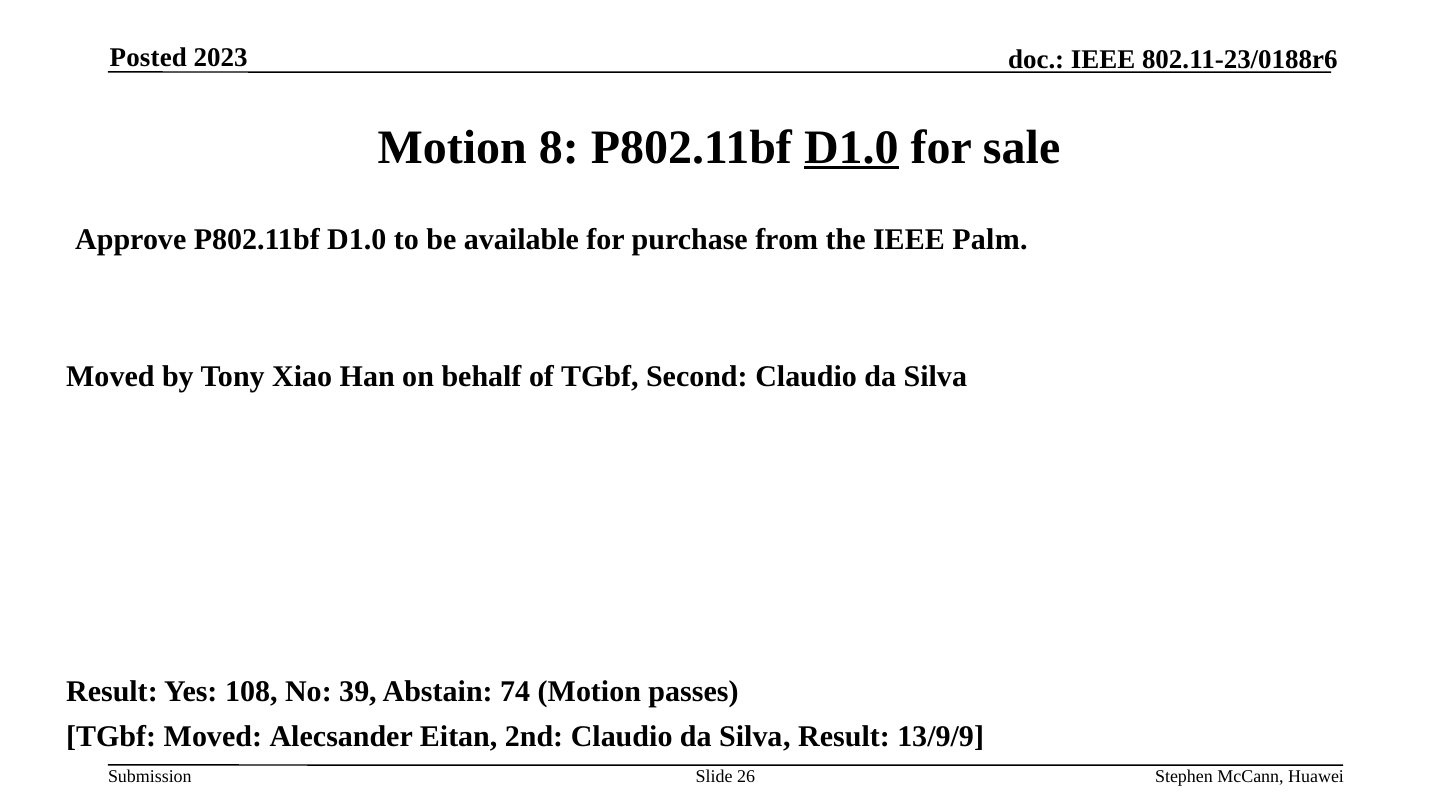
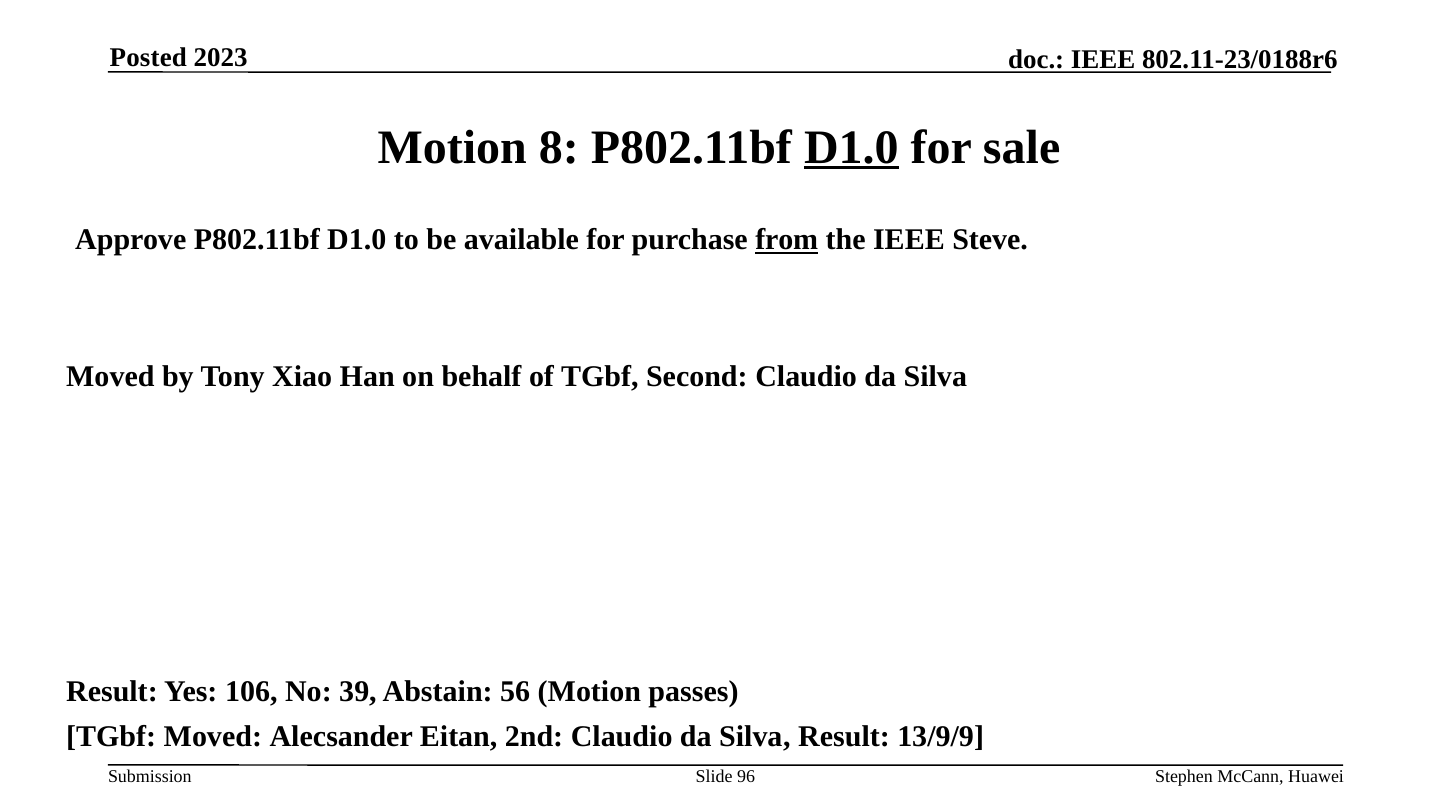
from underline: none -> present (787, 240)
Palm: Palm -> Steve (990, 240)
108: 108 -> 106 (251, 691)
74: 74 -> 56 (515, 691)
26: 26 -> 96 (746, 776)
